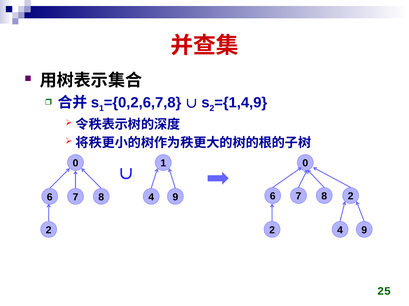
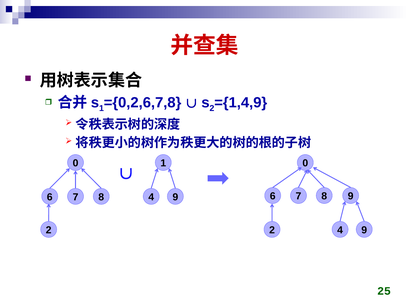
8 2: 2 -> 9 (351, 197)
